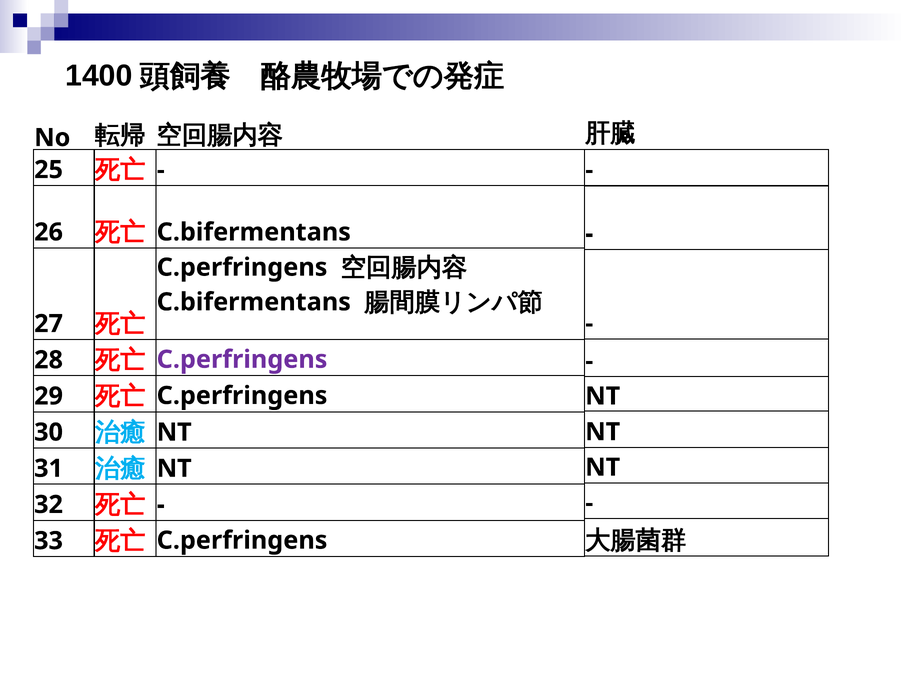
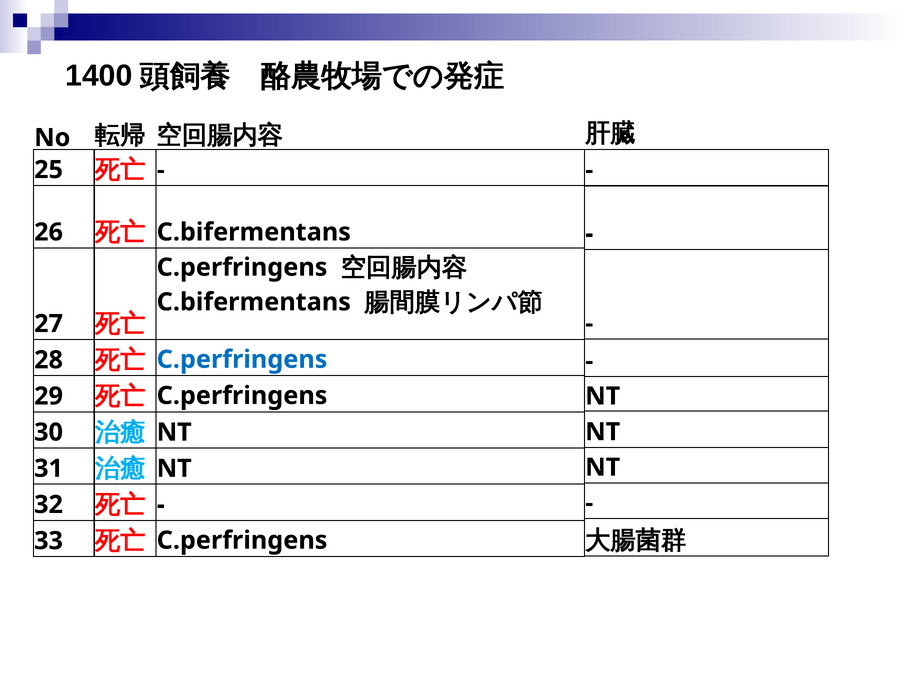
C.perfringens colour: purple -> blue (242, 359)
